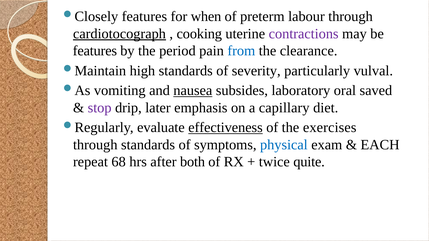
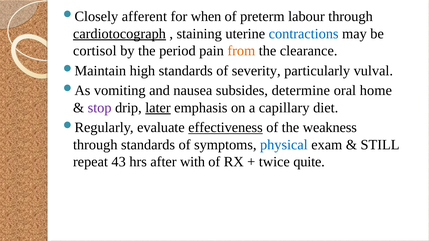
features: features -> afferent (144, 17)
cooking: cooking -> staining (199, 34)
contractions colour: purple -> blue (304, 34)
features: features -> cortisol (95, 51)
from colour: blue -> orange (241, 51)
nausea underline: present -> none (193, 91)
laboratory: laboratory -> determine (301, 91)
saved: saved -> home (376, 91)
later underline: none -> present (158, 108)
exercises: exercises -> weakness (330, 128)
EACH: EACH -> STILL (380, 145)
68: 68 -> 43 (119, 162)
both: both -> with (193, 162)
